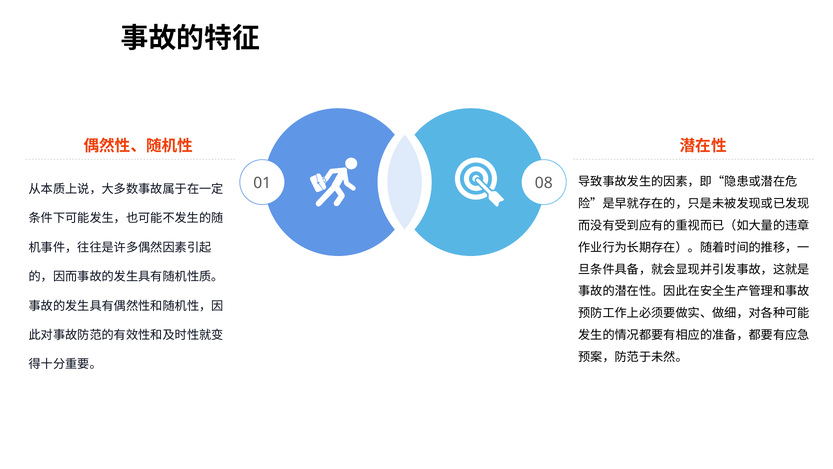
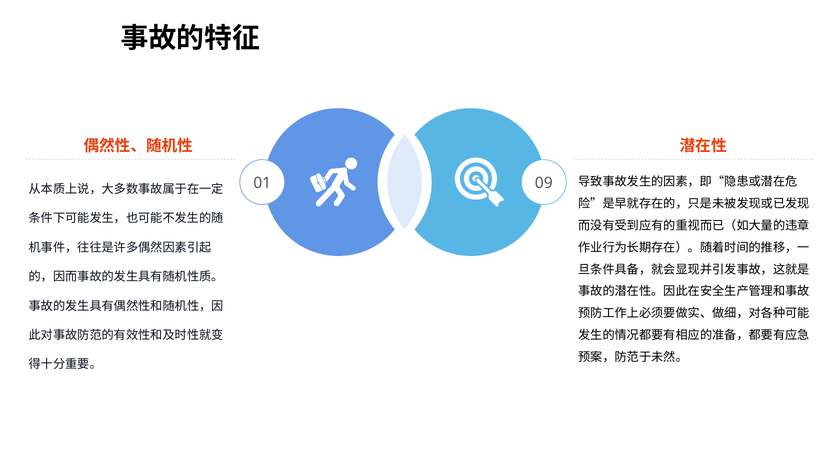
08: 08 -> 09 (544, 183)
